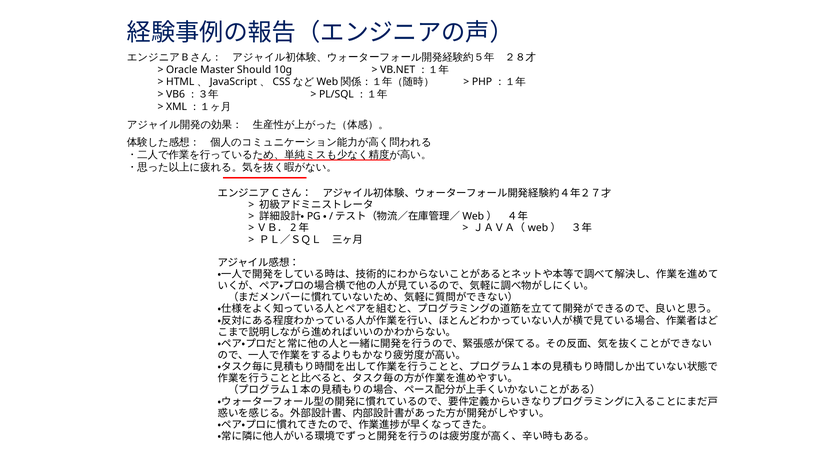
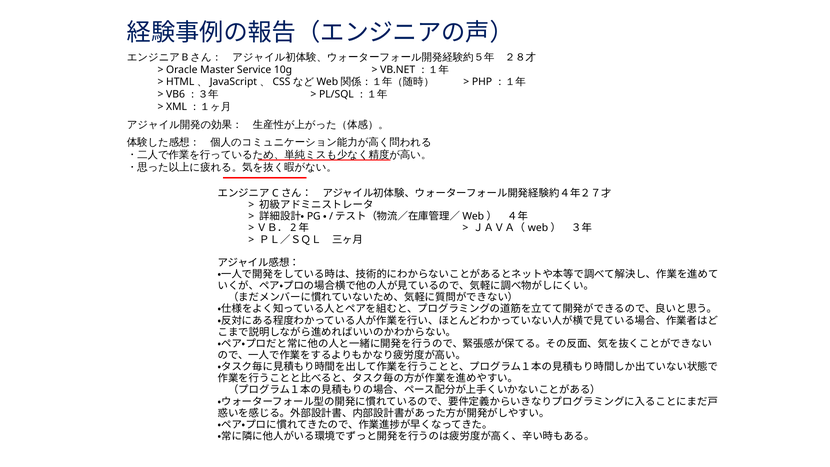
Should: Should -> Service (254, 70)
